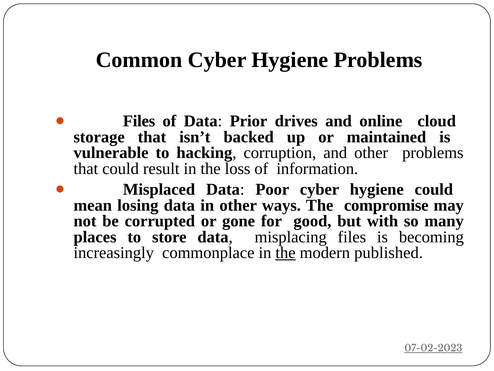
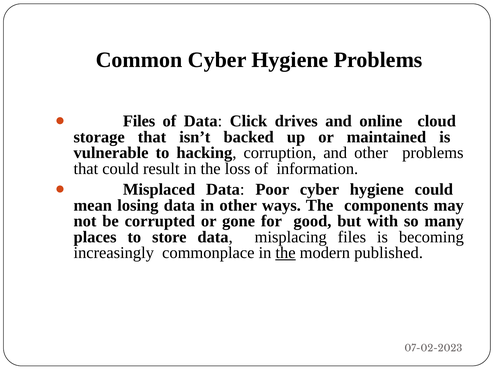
Prior: Prior -> Click (248, 121)
compromise: compromise -> components (386, 205)
07-02-2023 underline: present -> none (433, 348)
